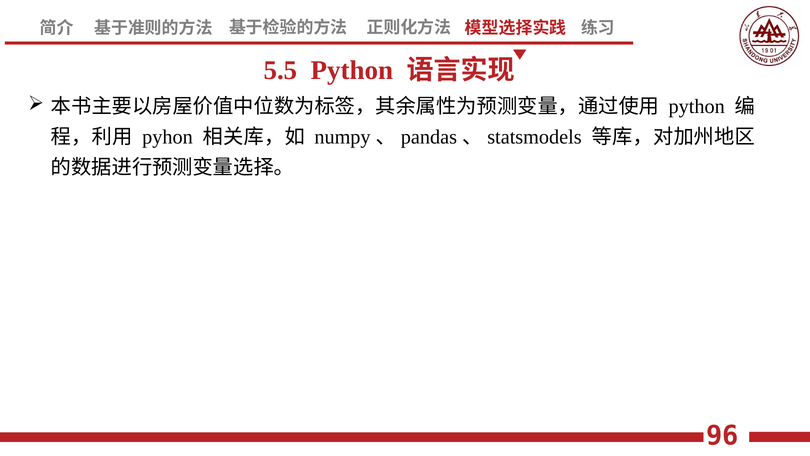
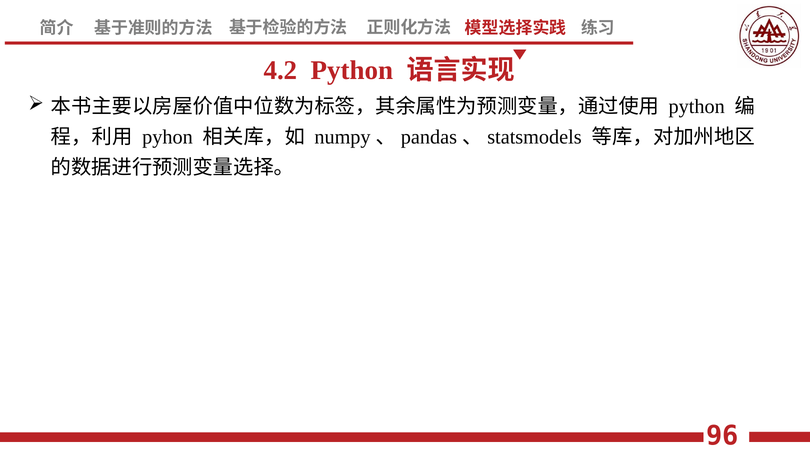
5.5: 5.5 -> 4.2 (280, 70)
